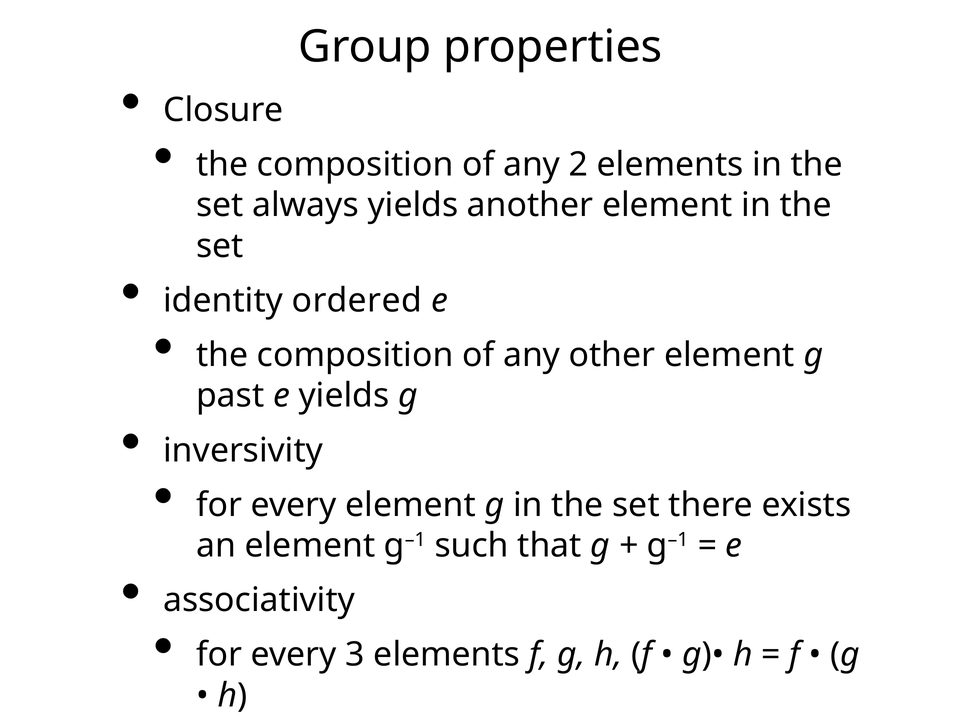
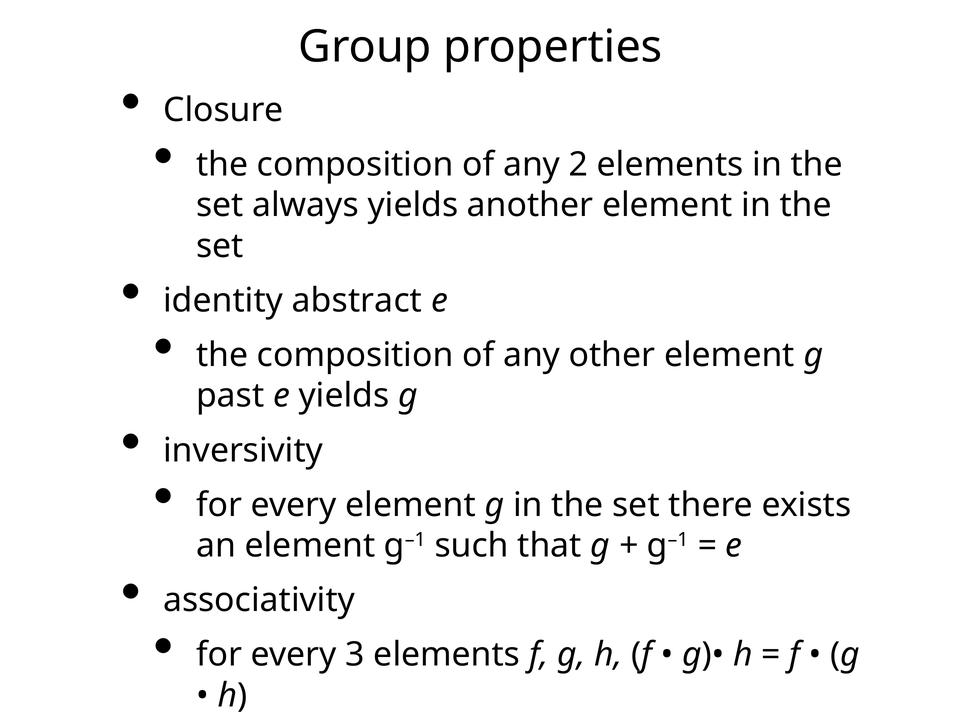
ordered: ordered -> abstract (357, 300)
